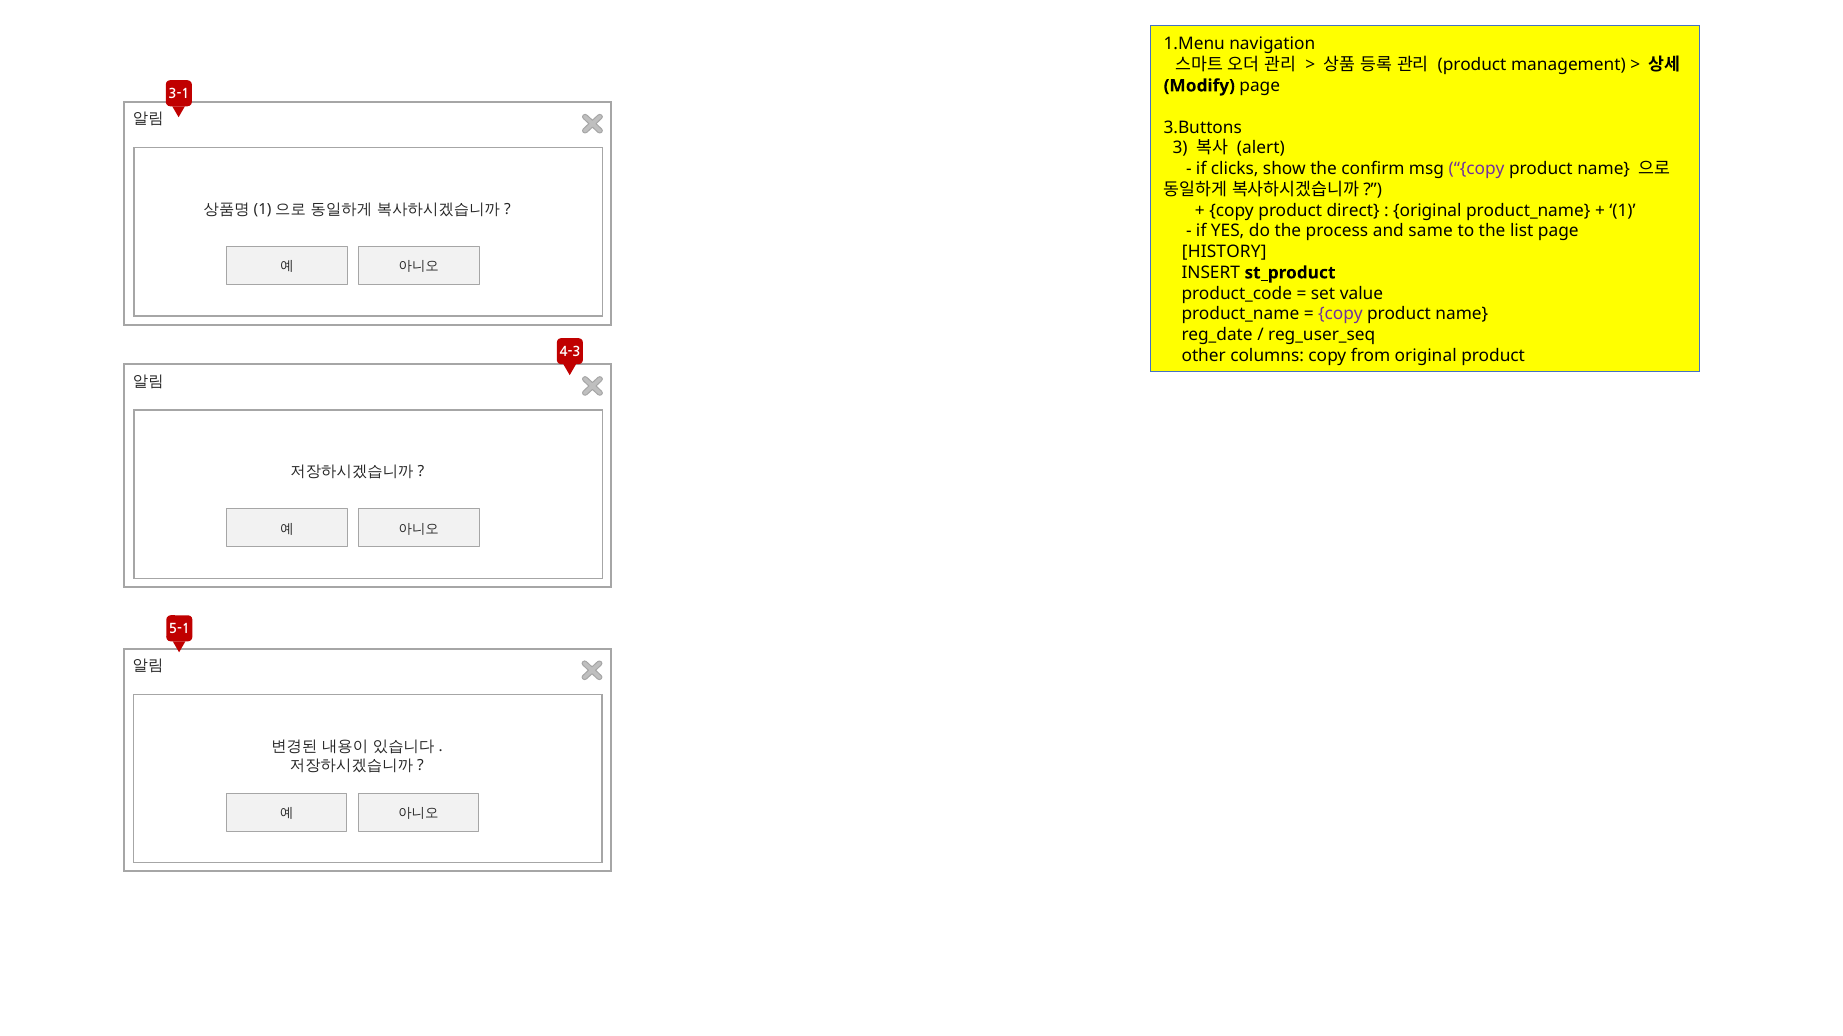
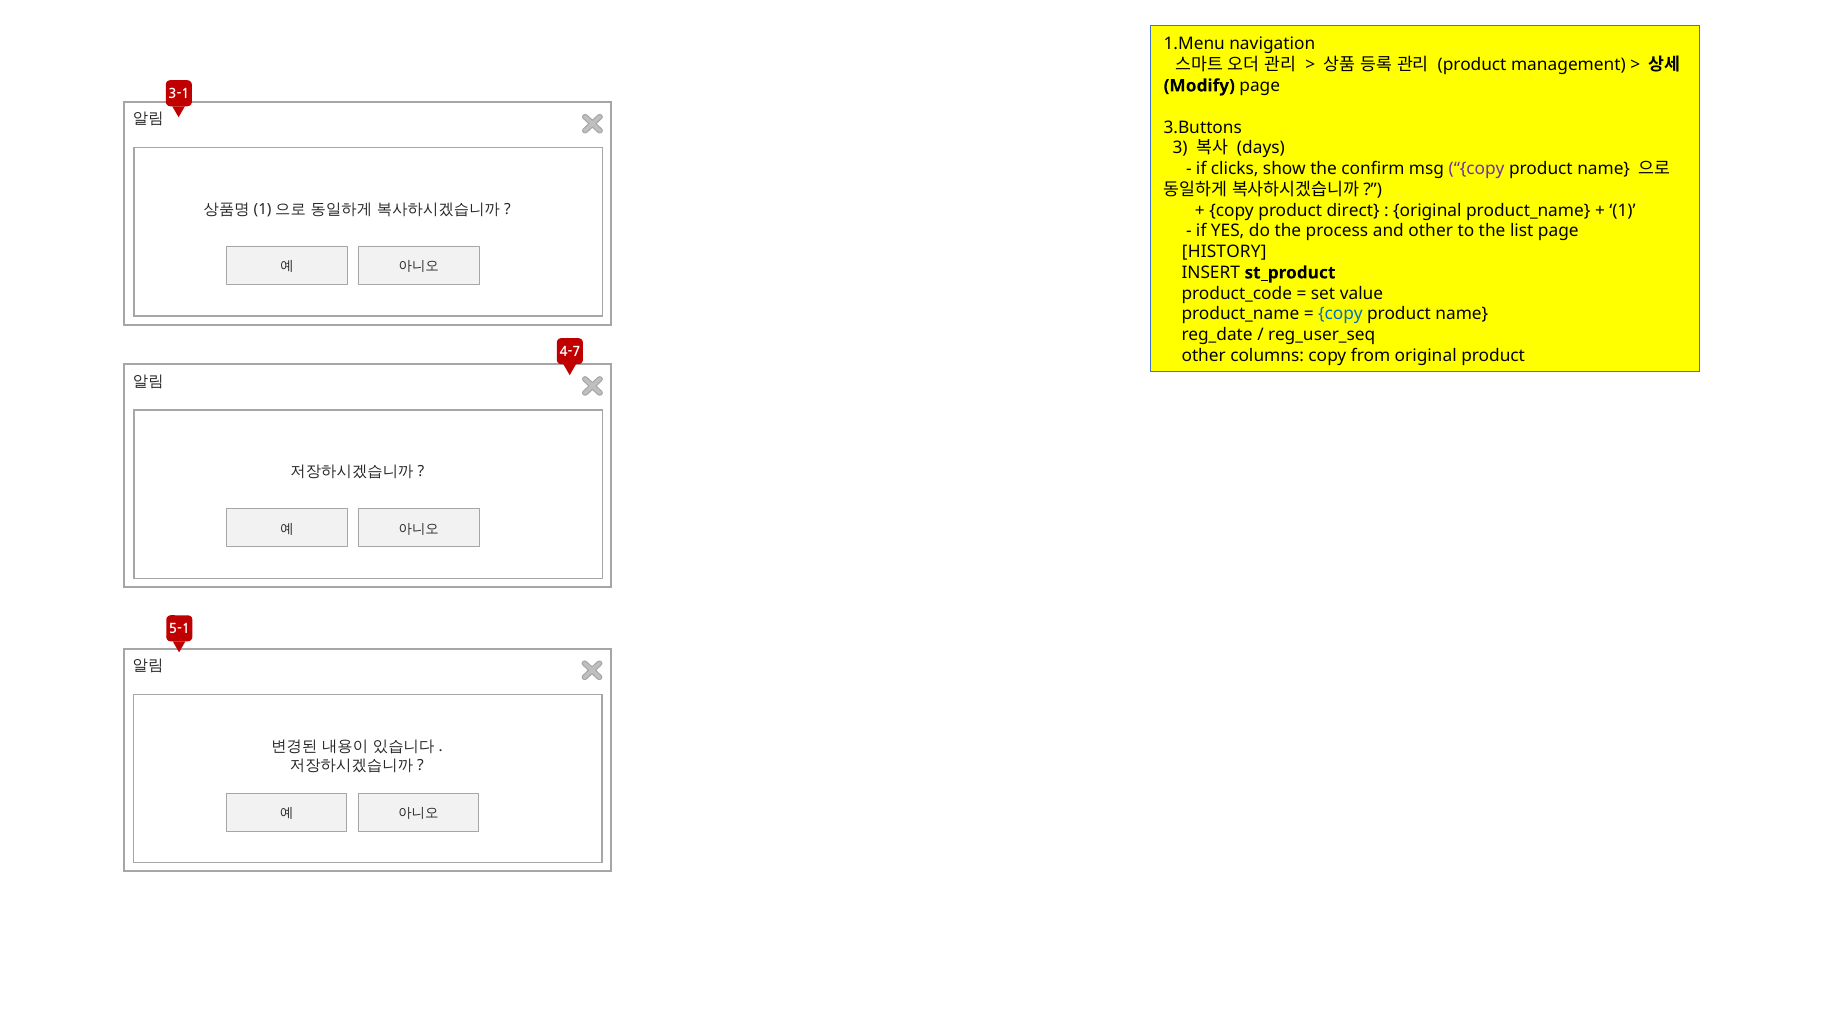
alert: alert -> days (1261, 148)
and same: same -> other (1431, 231)
copy colour: purple -> blue (1340, 314)
4-3: 4-3 -> 4-7 (570, 352)
